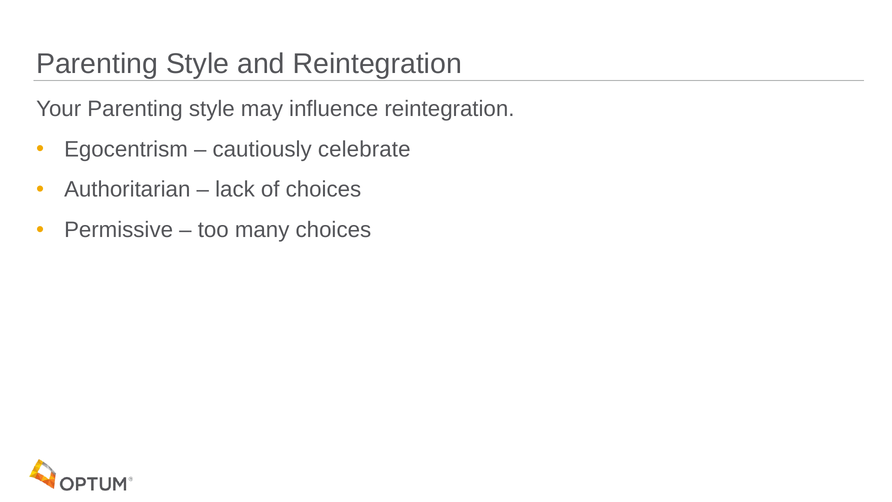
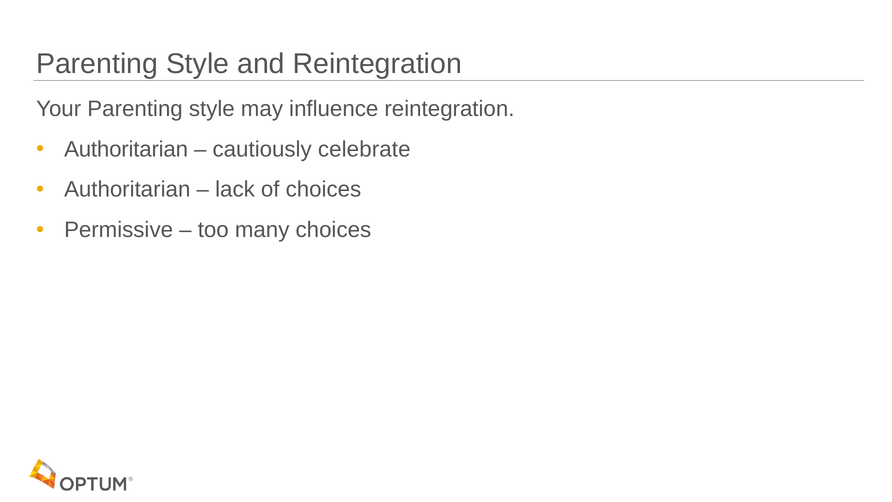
Egocentrism: Egocentrism -> Authoritarian (126, 149)
